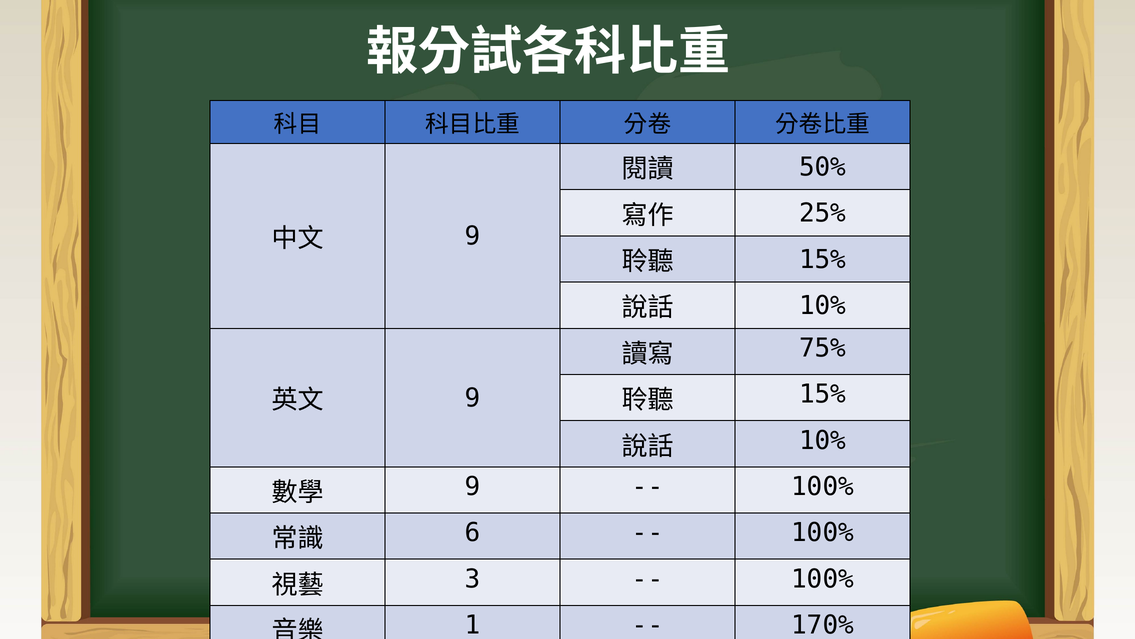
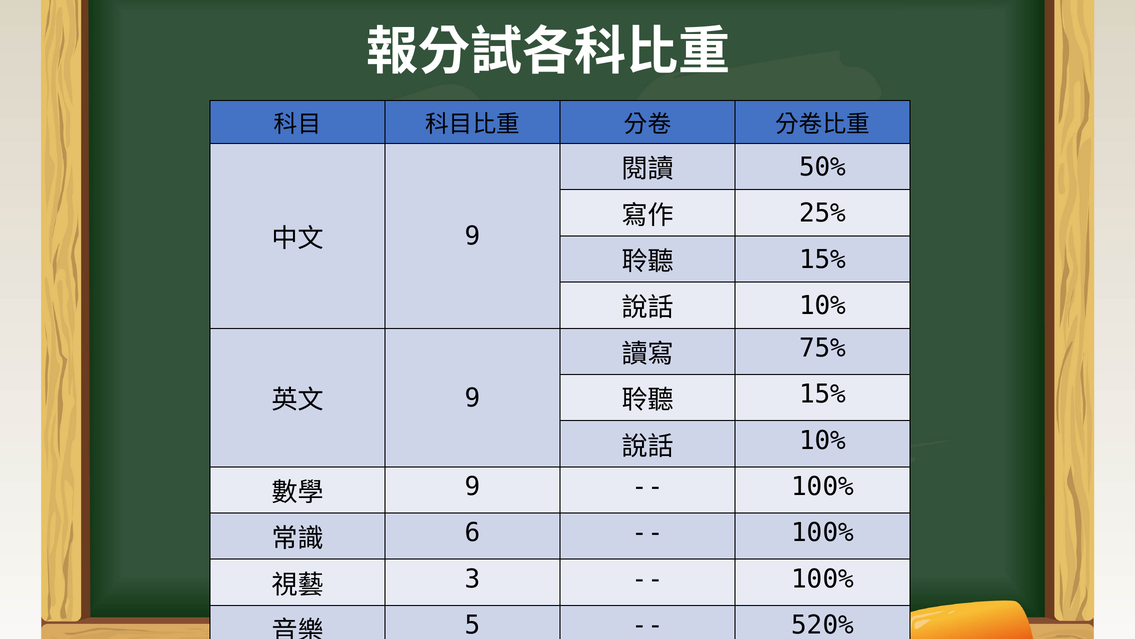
1: 1 -> 5 (473, 625)
170%: 170% -> 520% (823, 625)
